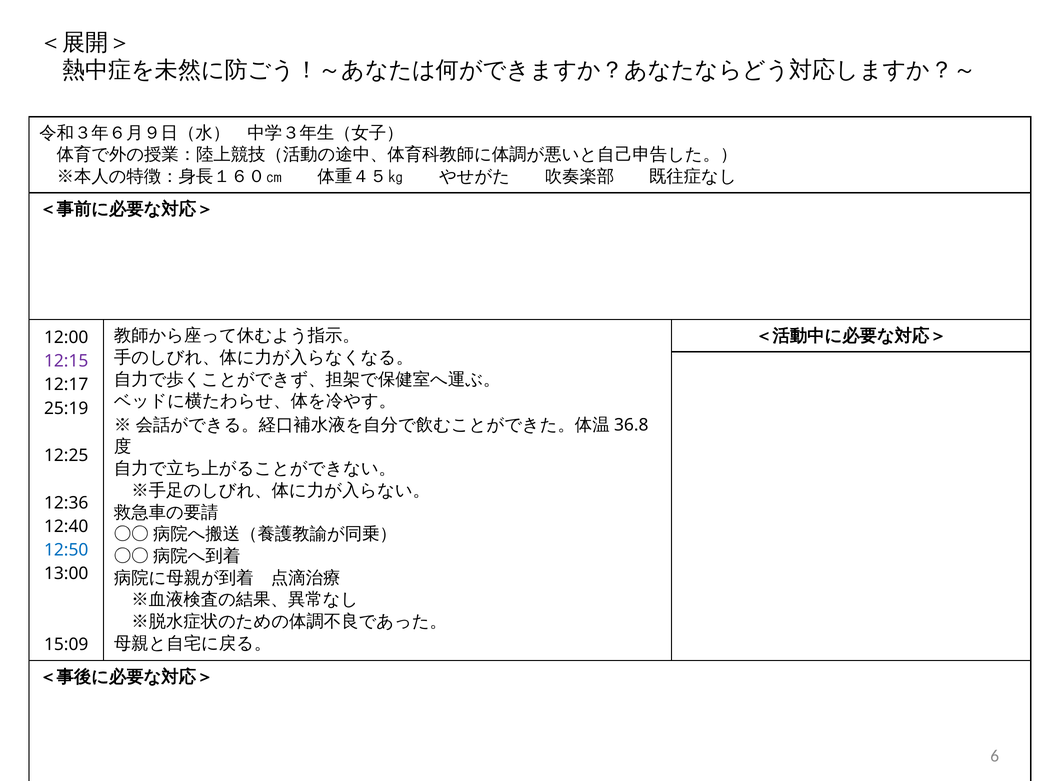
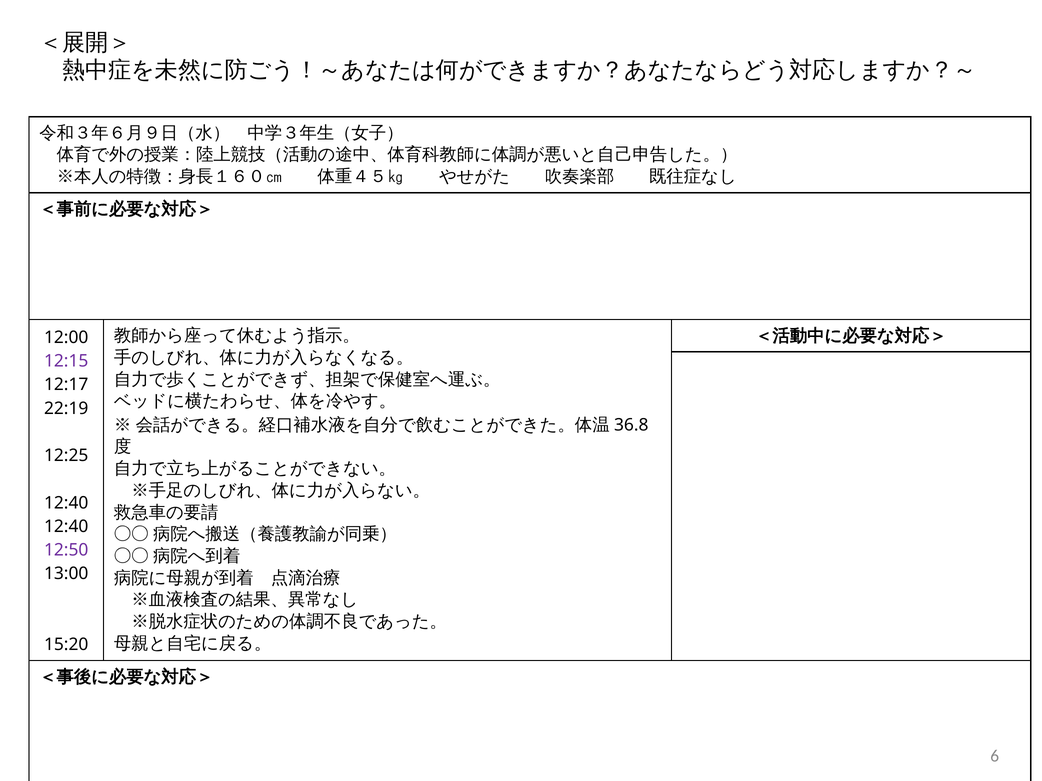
25:19: 25:19 -> 22:19 (66, 409)
12:36: 12:36 -> 12:40 (66, 503)
12:50 colour: blue -> purple (66, 550)
15:09: 15:09 -> 15:20 (66, 645)
